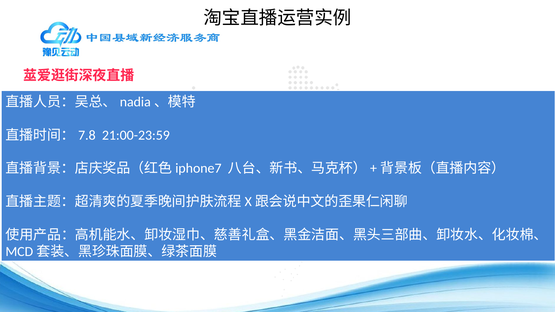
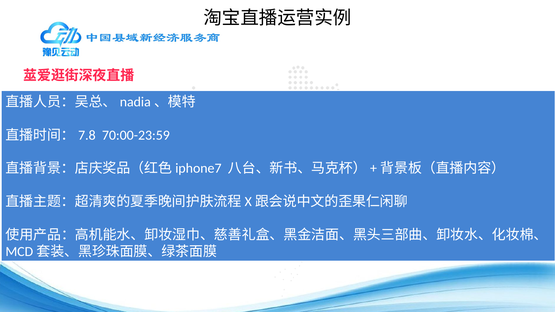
21:00-23:59: 21:00-23:59 -> 70:00-23:59 (136, 135)
